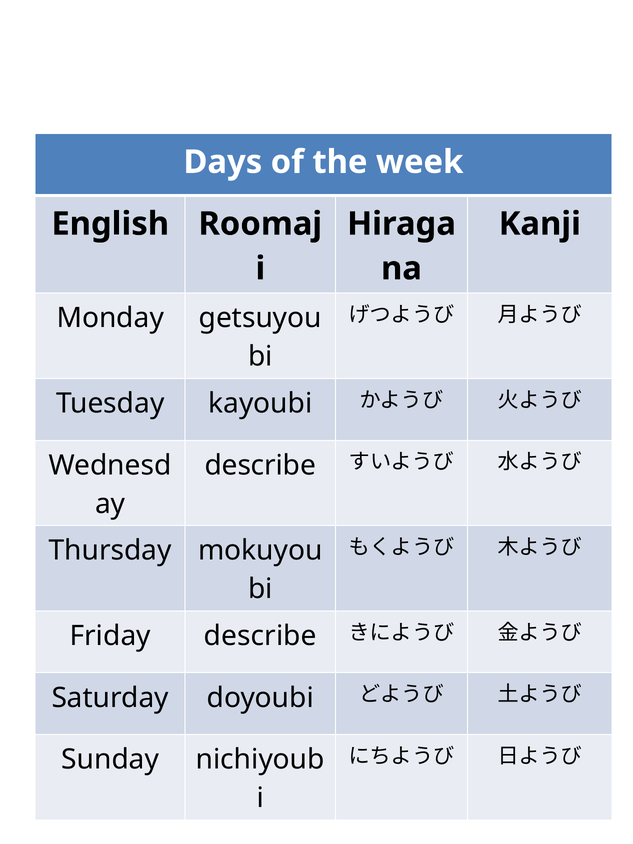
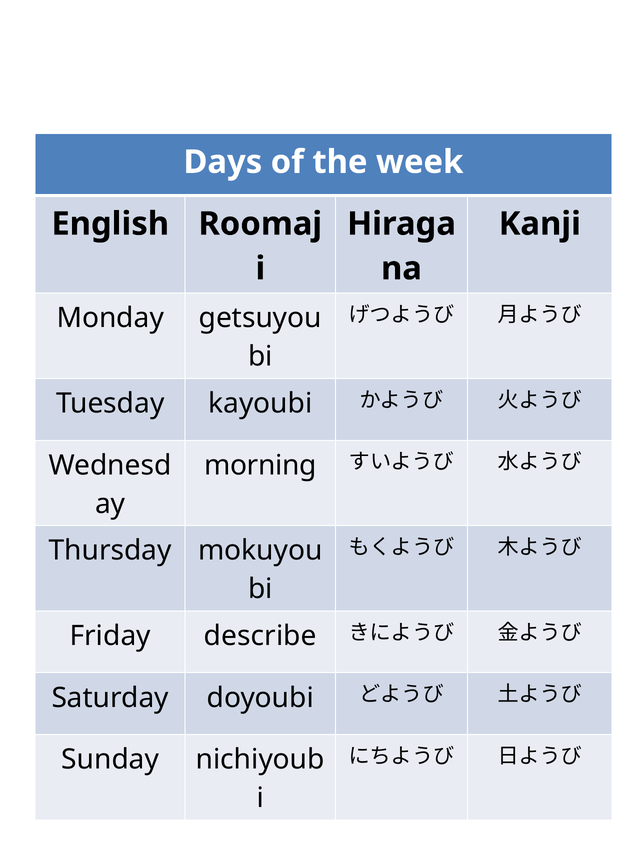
describe: describe -> morning (260, 465)
